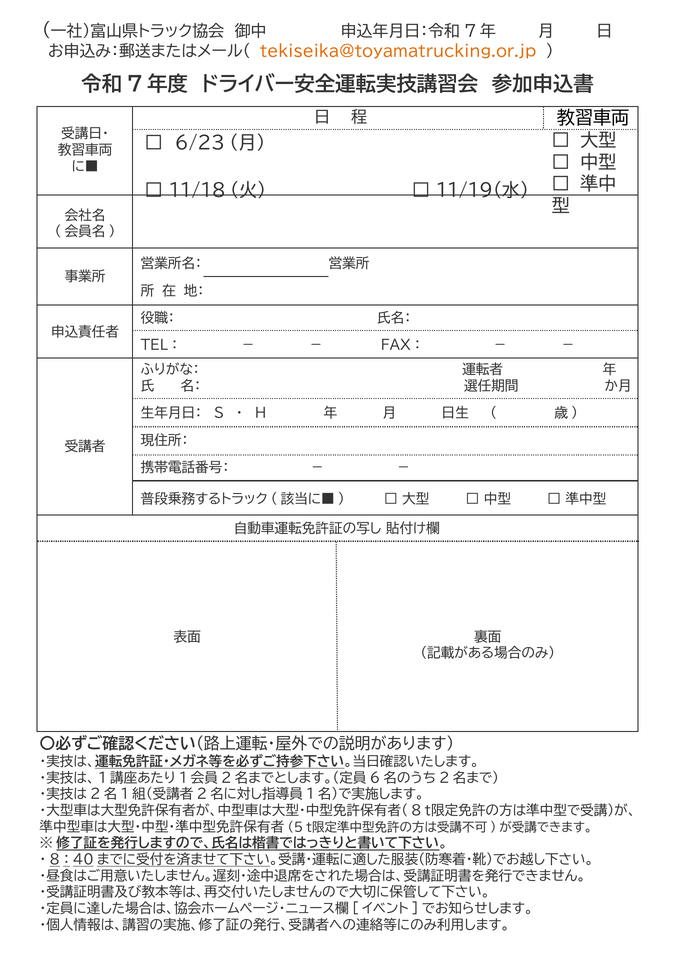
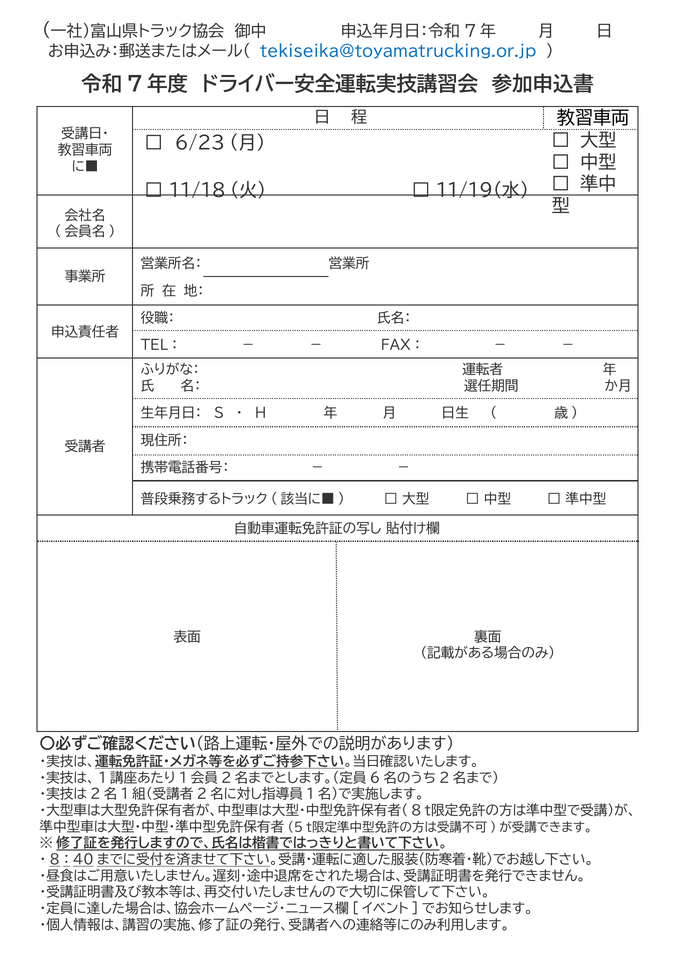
tekiseika@toyamatrucking.or.jp colour: orange -> blue (398, 51)
